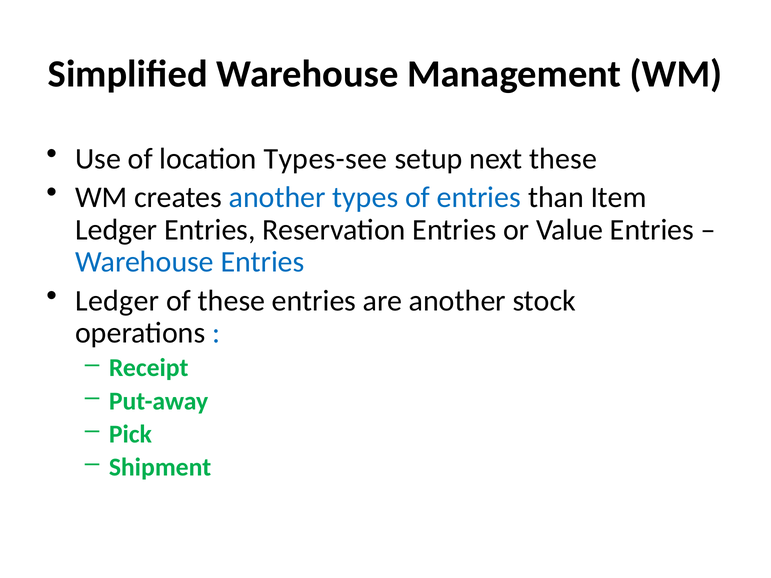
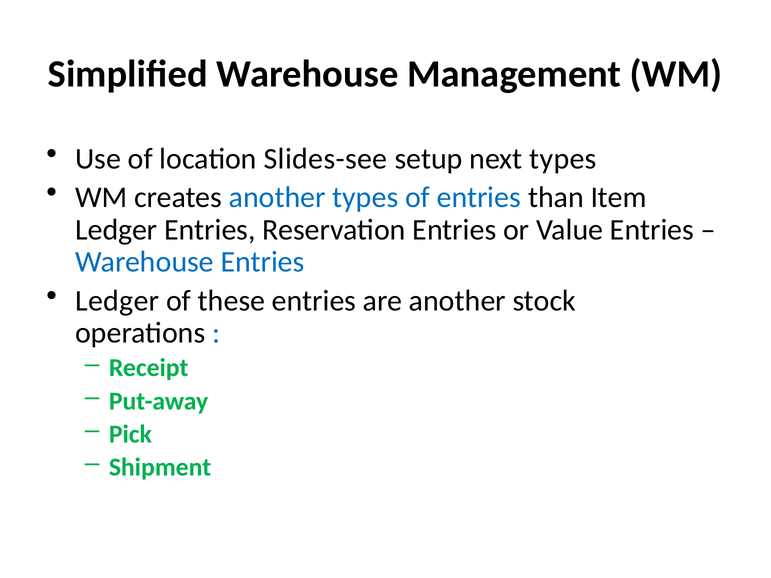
Types-see: Types-see -> Slides-see (326, 159)
next these: these -> types (563, 159)
